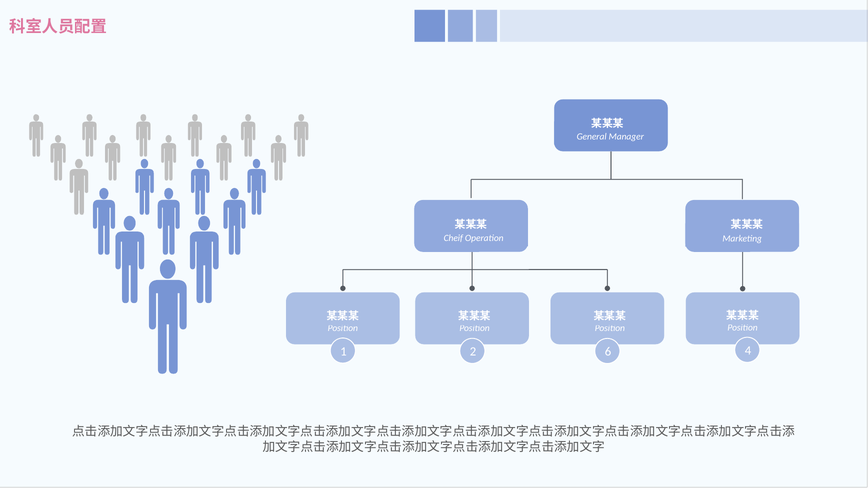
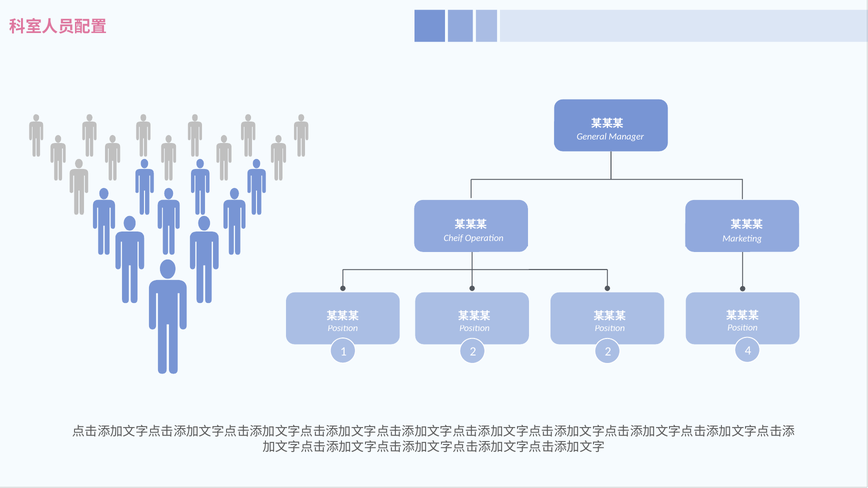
2 6: 6 -> 2 (608, 352)
